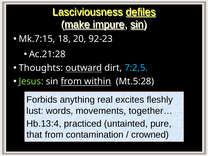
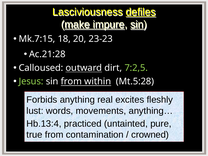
92-23: 92-23 -> 23-23 (101, 39)
Thoughts: Thoughts -> Calloused (41, 68)
7:2,5 colour: light blue -> light green (136, 68)
together…: together… -> anything… (151, 111)
that: that -> true (34, 135)
